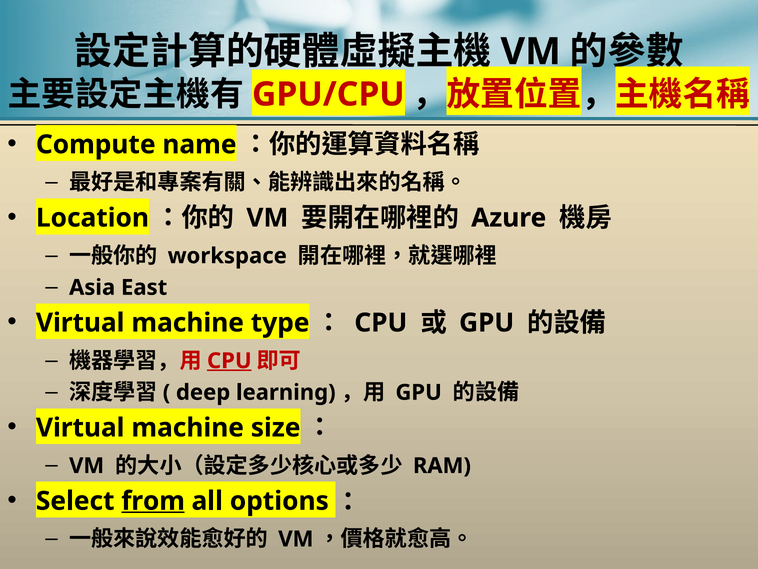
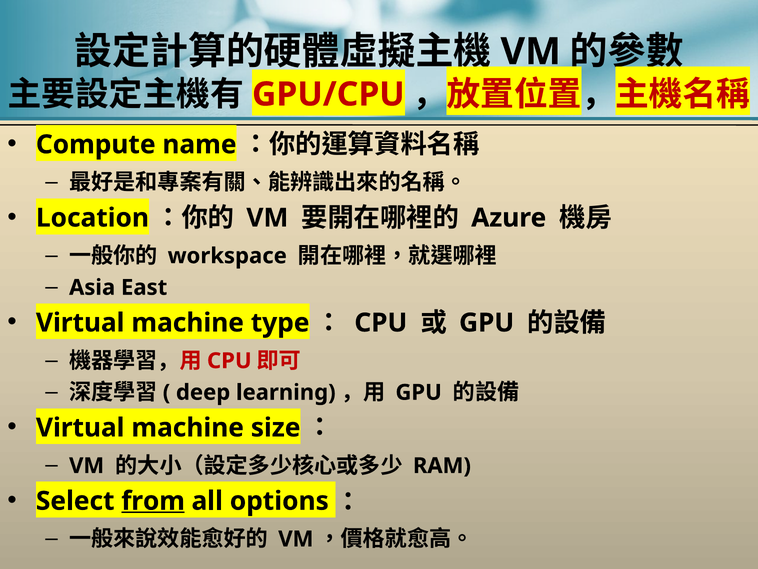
CPU underline: present -> none (229, 361)
